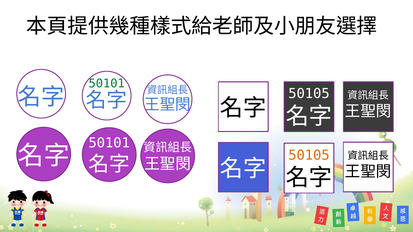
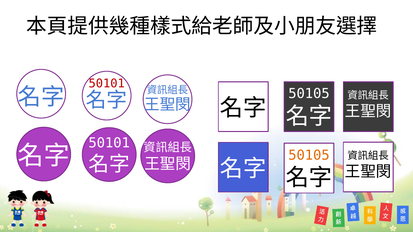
50101 colour: green -> red (107, 84)
